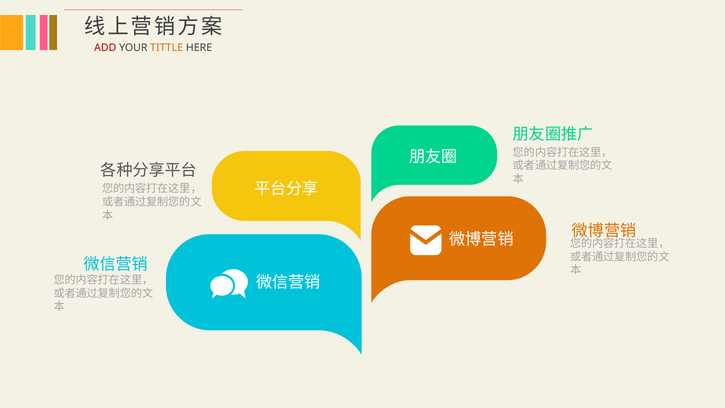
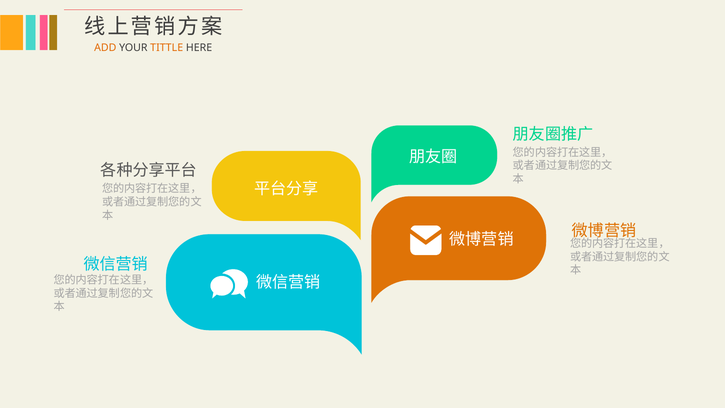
ADD colour: red -> orange (105, 48)
